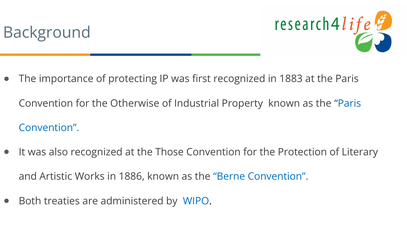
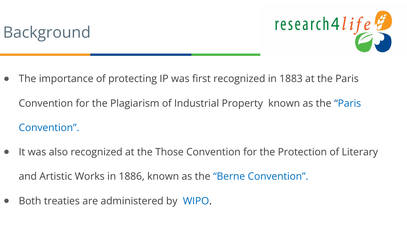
Otherwise: Otherwise -> Plagiarism (135, 103)
